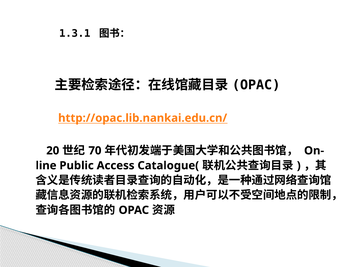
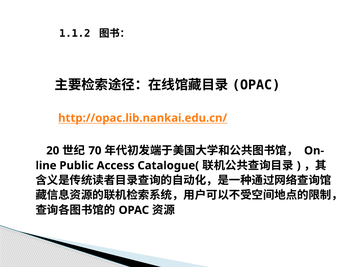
1.3.1: 1.3.1 -> 1.1.2 (75, 34)
